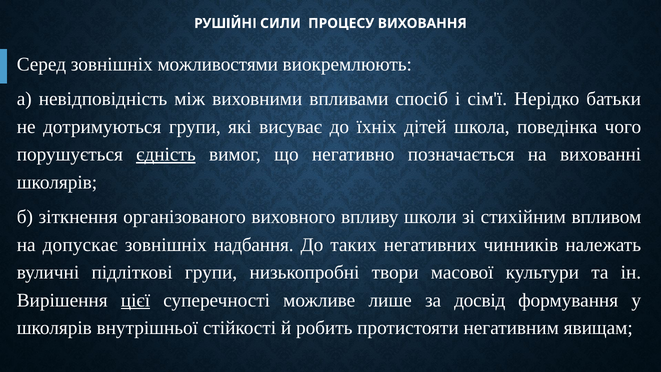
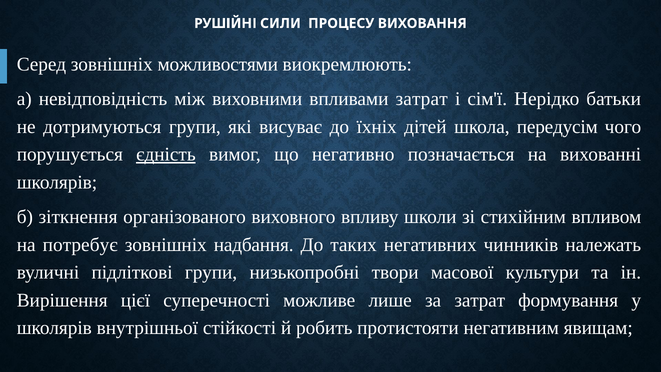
впливами спосіб: спосіб -> затрат (422, 99)
поведінка: поведінка -> передусім (557, 127)
допускає: допускає -> потребує (80, 245)
цієї underline: present -> none (135, 300)
за досвід: досвід -> затрат (480, 300)
